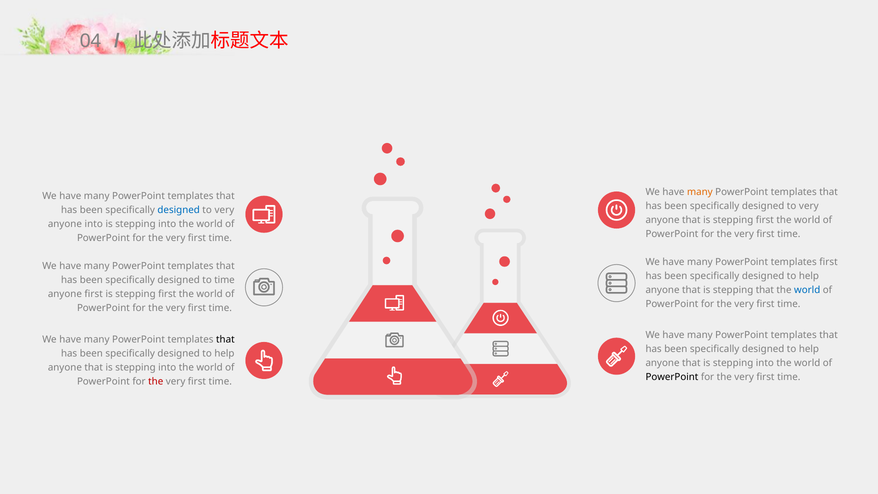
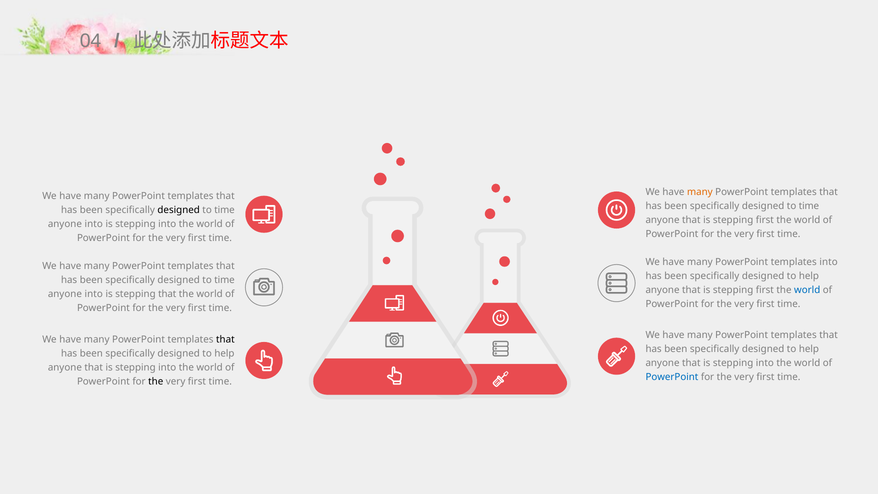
very: very -> time (809, 206)
designed colour: blue -> black (179, 210)
very: very -> time (224, 210)
templates first: first -> into (829, 262)
that: that -> first (765, 290)
first: first -> into (94, 294)
first: first -> that (167, 294)
PowerPoint colour: black -> blue (672, 377)
the colour: red -> black (156, 381)
